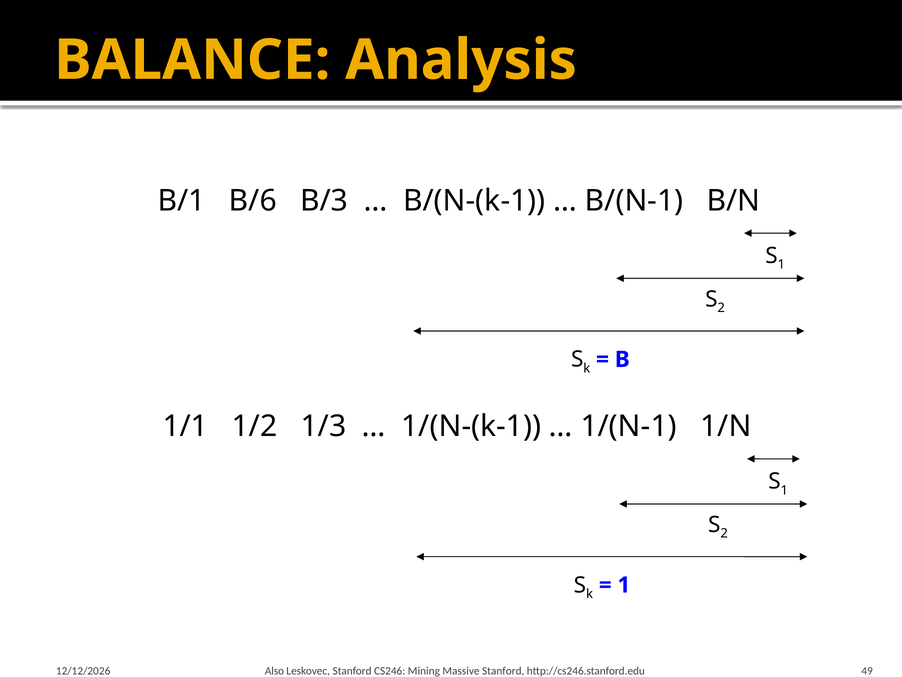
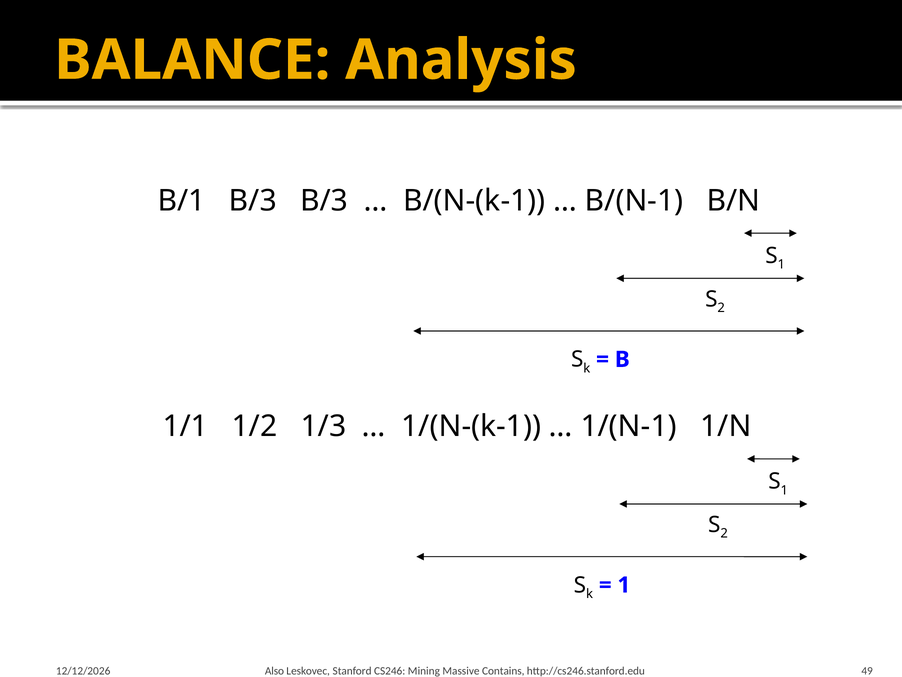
B/1 B/6: B/6 -> B/3 (253, 201)
Massive Stanford: Stanford -> Contains (503, 670)
